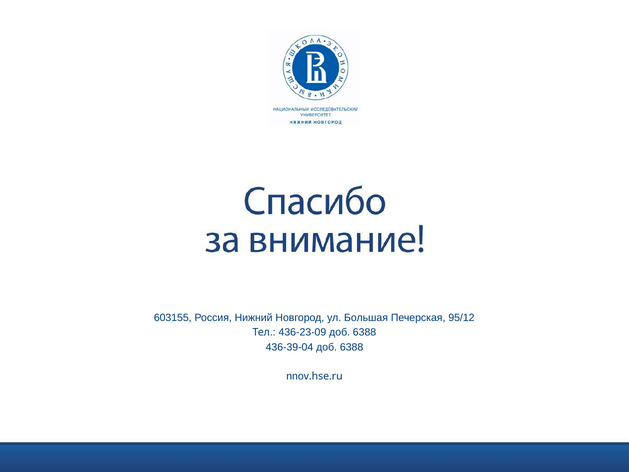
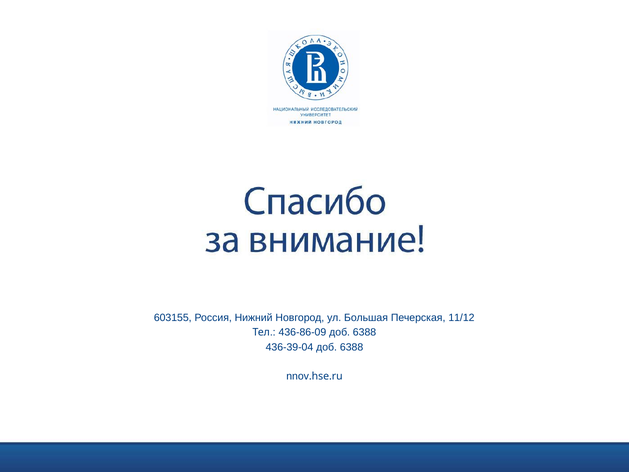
95/12: 95/12 -> 11/12 (461, 318)
436-23-09: 436-23-09 -> 436-86-09 (302, 332)
